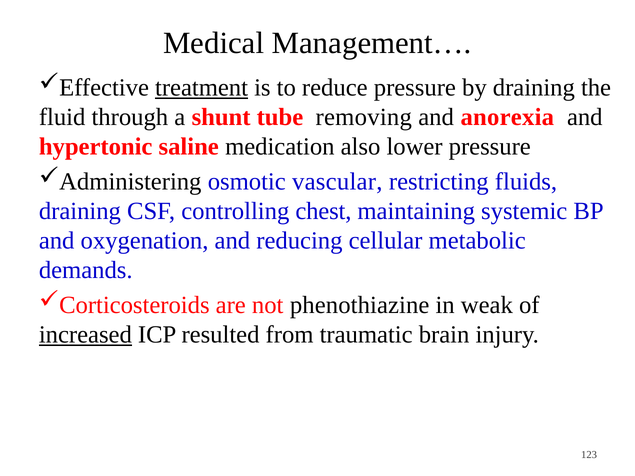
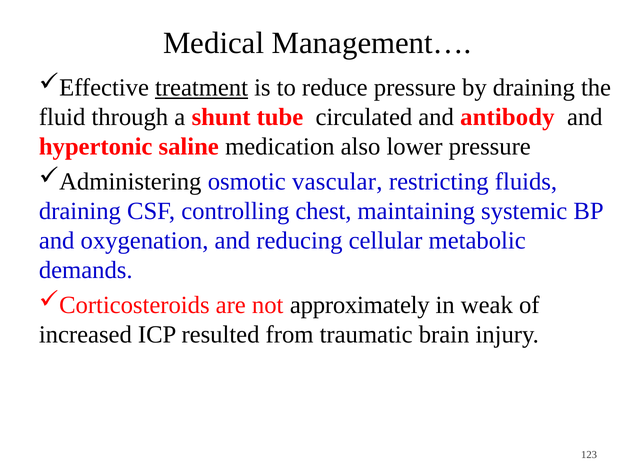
removing: removing -> circulated (364, 117)
anorexia: anorexia -> antibody (507, 117)
phenothiazine: phenothiazine -> approximately (360, 305)
increased underline: present -> none (85, 335)
